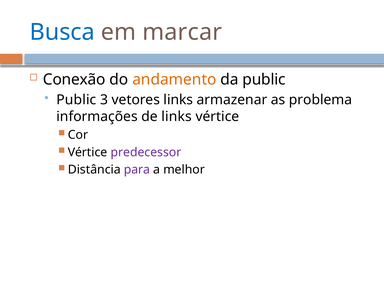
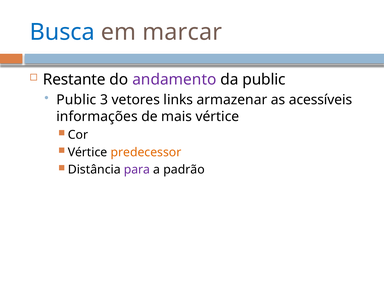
Conexão: Conexão -> Restante (74, 79)
andamento colour: orange -> purple (174, 79)
problema: problema -> acessíveis (321, 100)
de links: links -> mais (177, 117)
predecessor colour: purple -> orange (146, 152)
melhor: melhor -> padrão (184, 170)
